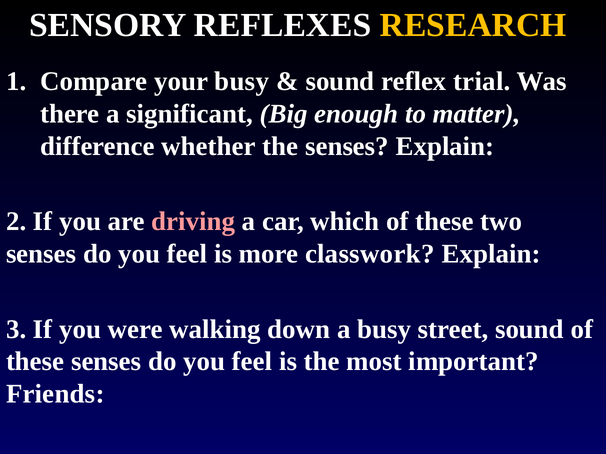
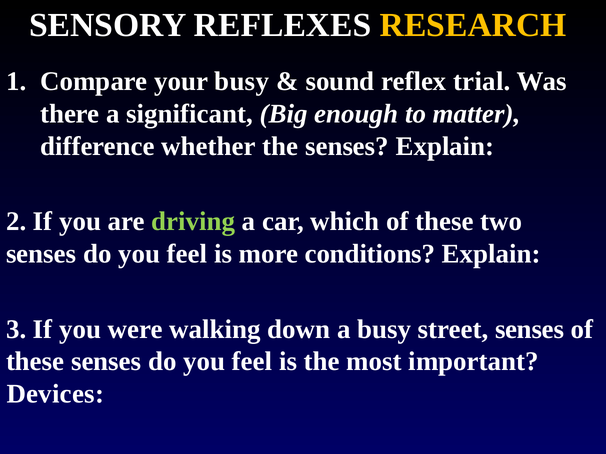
driving colour: pink -> light green (193, 222)
classwork: classwork -> conditions (370, 254)
street sound: sound -> senses (530, 330)
Friends: Friends -> Devices (55, 394)
